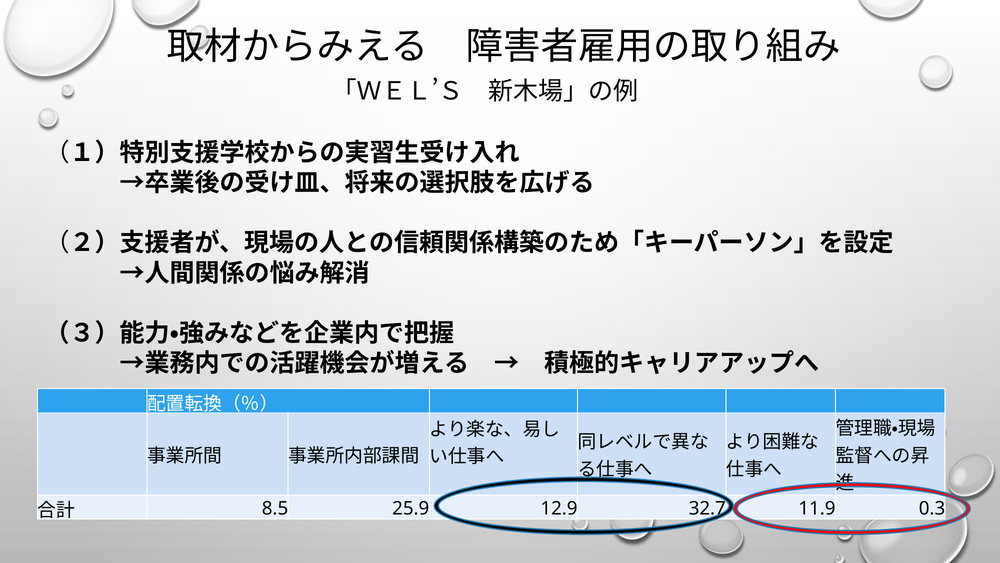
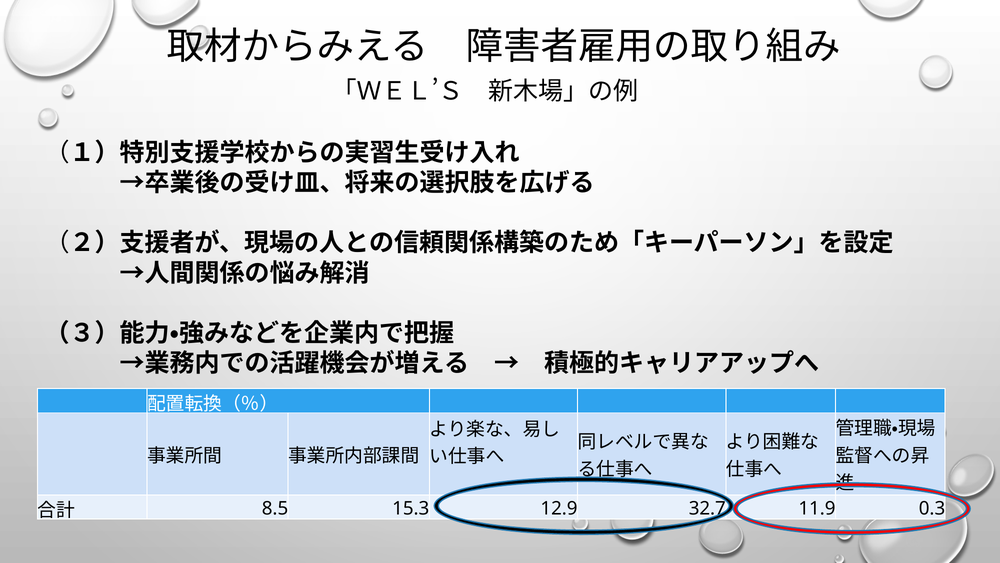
25.9: 25.9 -> 15.3 (411, 508)
